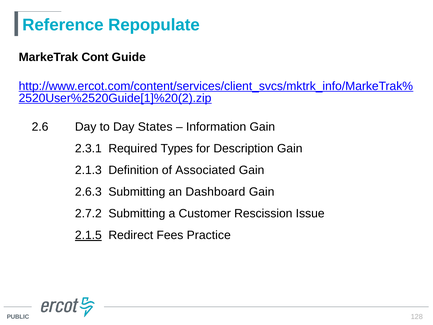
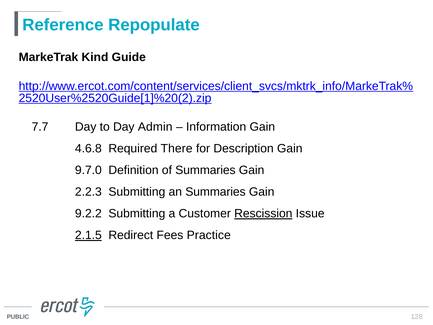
Cont: Cont -> Kind (95, 57)
2.6: 2.6 -> 7.7 (40, 127)
States: States -> Admin (155, 127)
2.3.1: 2.3.1 -> 4.6.8 (88, 149)
Types: Types -> There (177, 149)
2.1.3: 2.1.3 -> 9.7.0 (88, 170)
of Associated: Associated -> Summaries (205, 170)
2.6.3: 2.6.3 -> 2.2.3 (88, 192)
an Dashboard: Dashboard -> Summaries (215, 192)
2.7.2: 2.7.2 -> 9.2.2 (88, 214)
Rescission underline: none -> present (263, 214)
